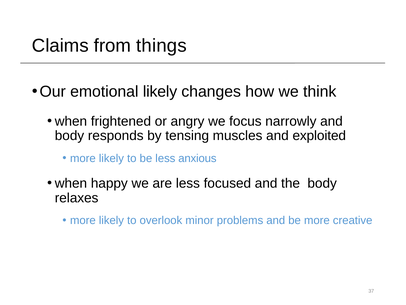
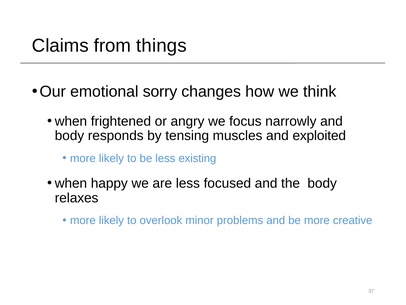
emotional likely: likely -> sorry (160, 92)
anxious: anxious -> existing (197, 158)
